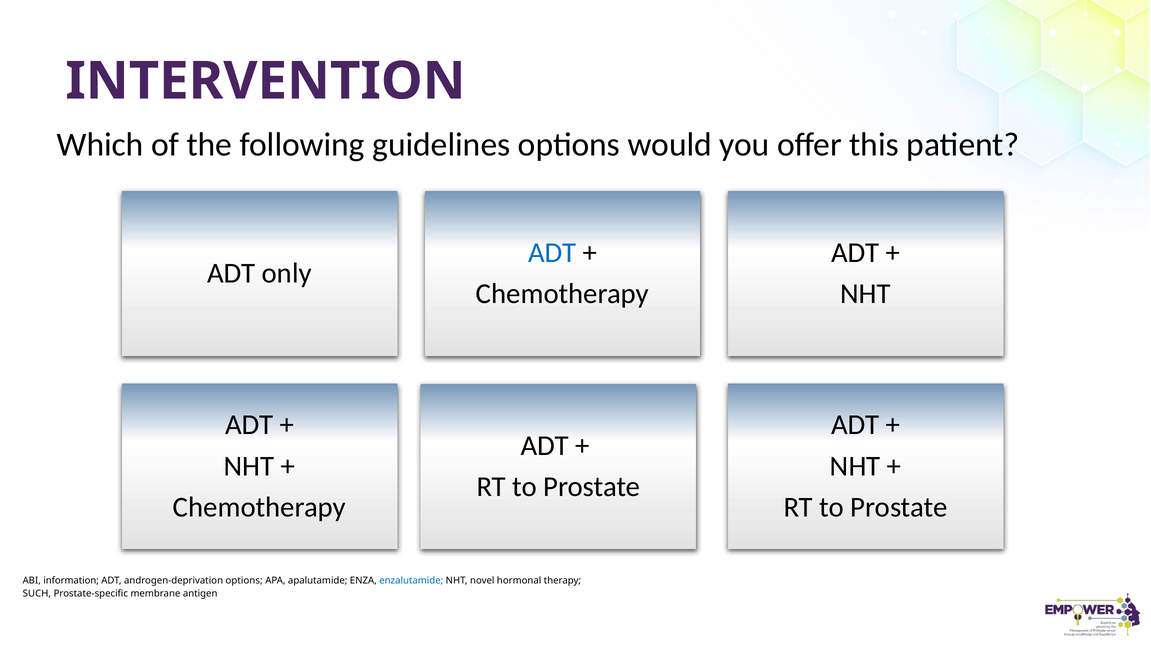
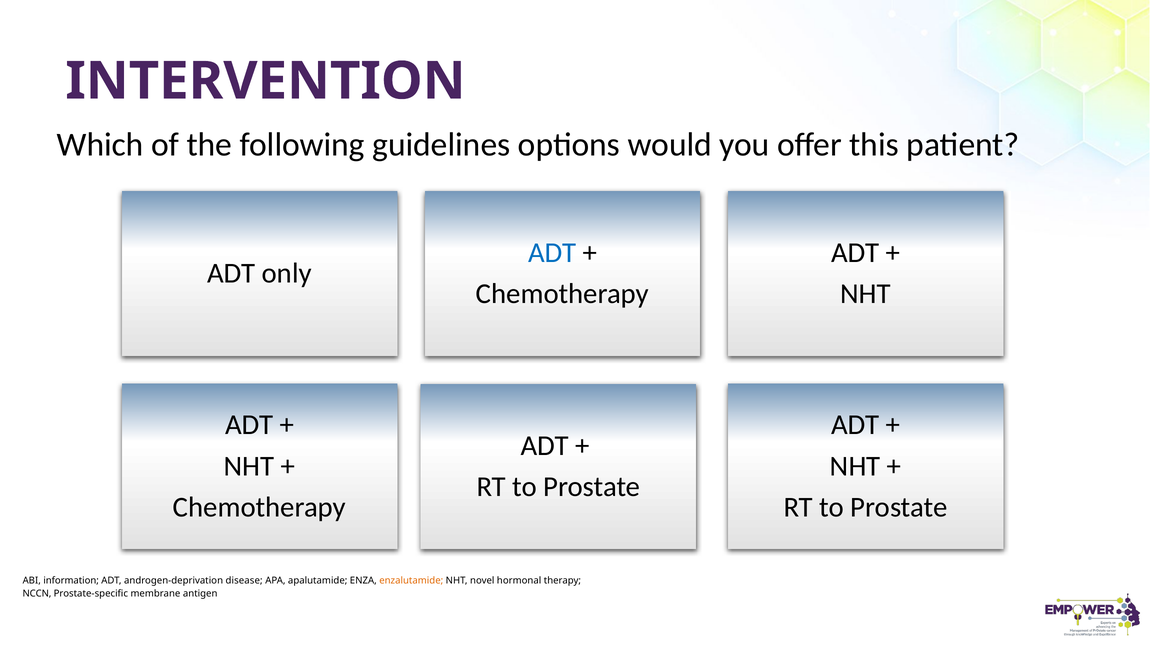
androgen-deprivation options: options -> disease (244, 581)
enzalutamide colour: blue -> orange (411, 581)
SUCH: SUCH -> NCCN (37, 594)
